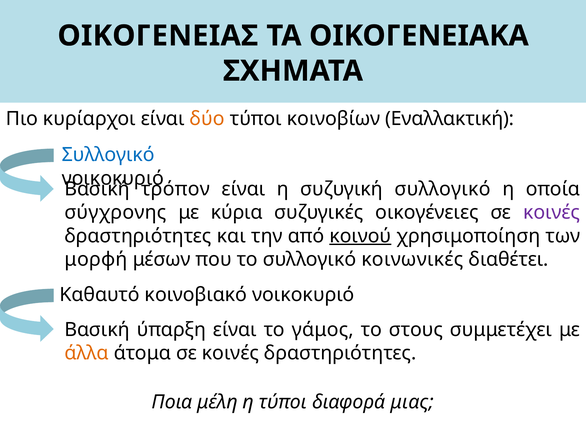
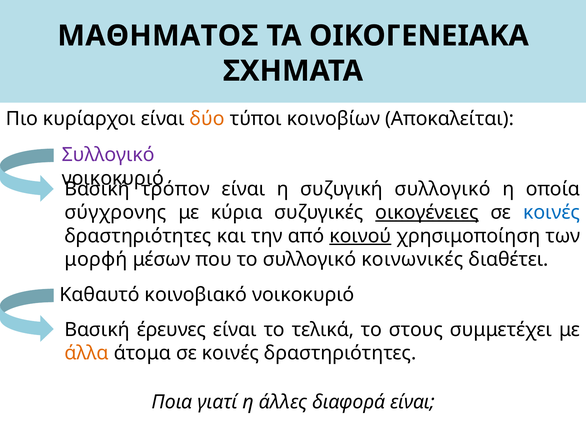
ΟΙΚΟΓΕΝΕΙΑΣ: ΟΙΚΟΓΕΝΕΙΑΣ -> ΜΑΘΗΜΑΤΟΣ (158, 36)
Εναλλακτική: Εναλλακτική -> Αποκαλείται (450, 119)
Συλλογικό colour: blue -> purple (108, 155)
οικογένειες underline: none -> present (427, 212)
κοινές colour: purple -> blue (552, 212)
ύπαρξη: ύπαρξη -> έρευνες (171, 329)
γάμος: γάμος -> τελικά (323, 329)
μέλη: μέλη -> γιατί (217, 401)
η τύποι: τύποι -> άλλες (283, 401)
διαφορά μιας: μιας -> είναι (412, 401)
